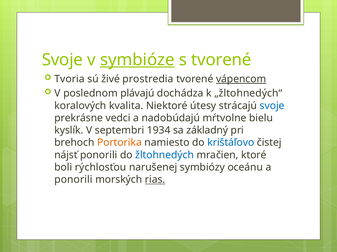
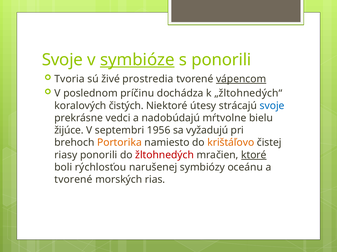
s tvorené: tvorené -> ponorili (221, 60)
plávajú: plávajú -> príčinu (137, 94)
kvalita: kvalita -> čistých (126, 106)
kyslík: kyslík -> žijúce (69, 131)
1934: 1934 -> 1956 (159, 131)
základný: základný -> vyžadujú (207, 131)
krištáľovo colour: blue -> orange (231, 143)
nájsť: nájsť -> riasy (66, 155)
žltohnedých colour: blue -> red (165, 155)
ktoré underline: none -> present (254, 155)
ponorili: ponorili -> tvorené (73, 180)
rias underline: present -> none (155, 180)
